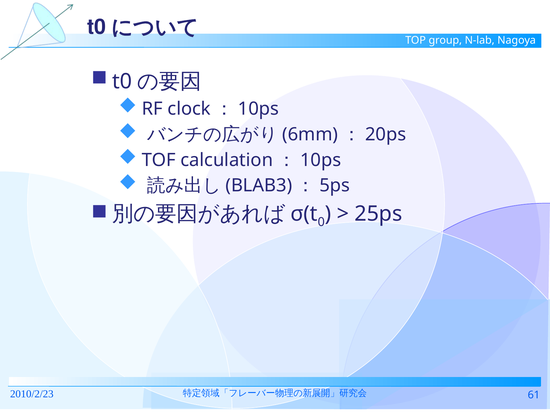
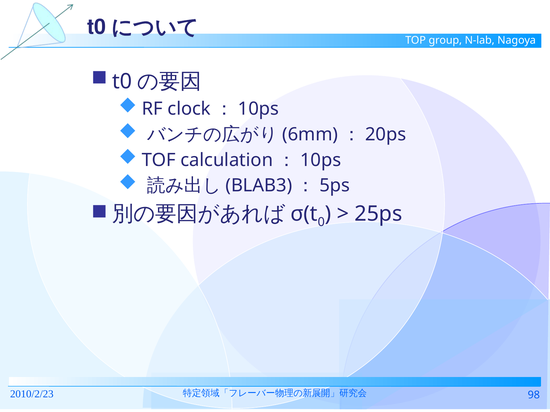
61: 61 -> 98 (534, 396)
